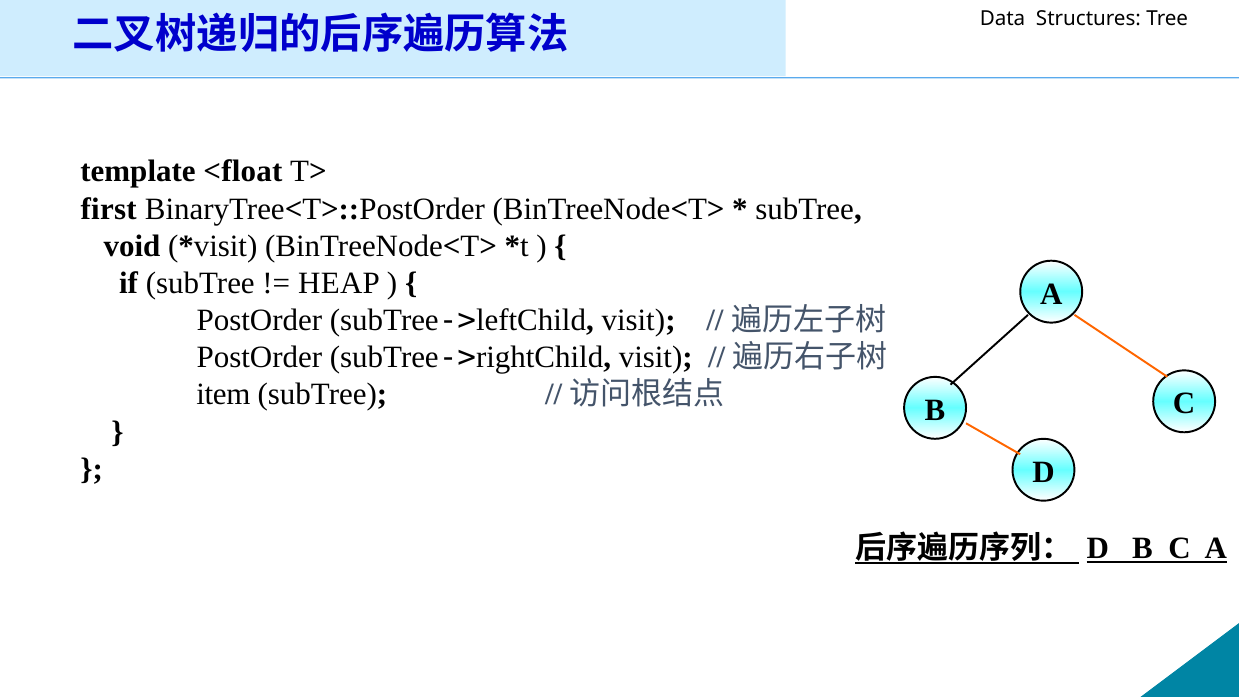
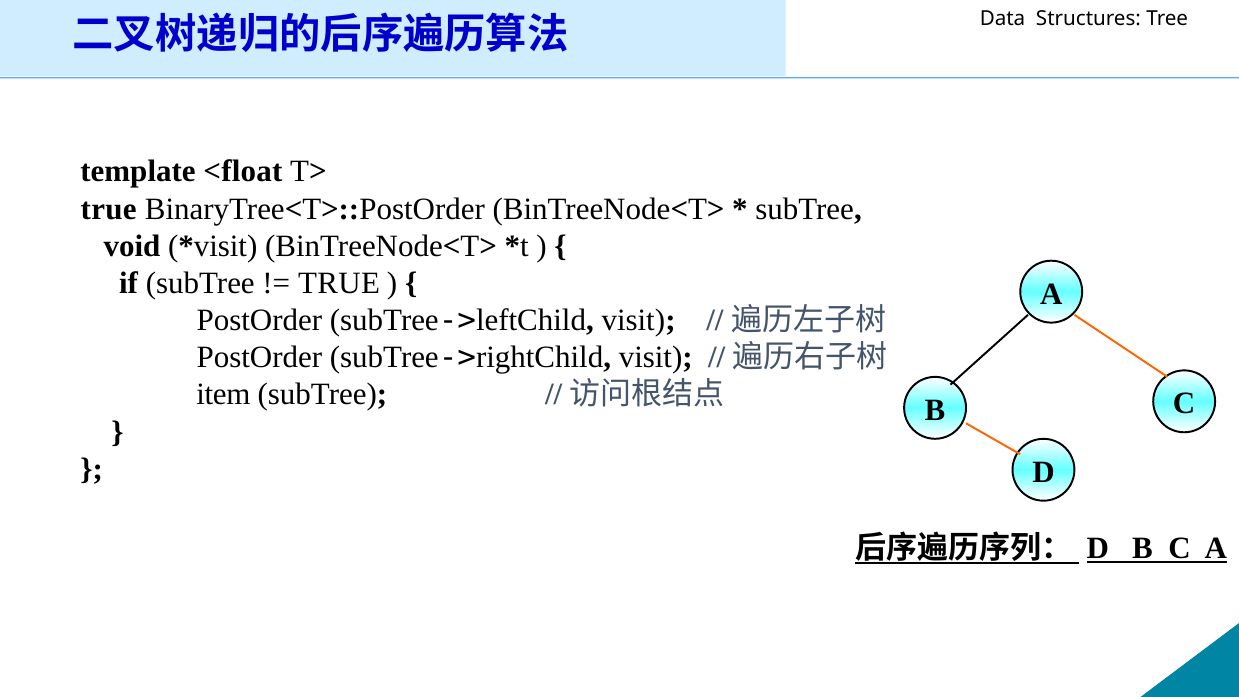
first: first -> true (109, 209)
HEAP: HEAP -> TRUE (339, 283)
